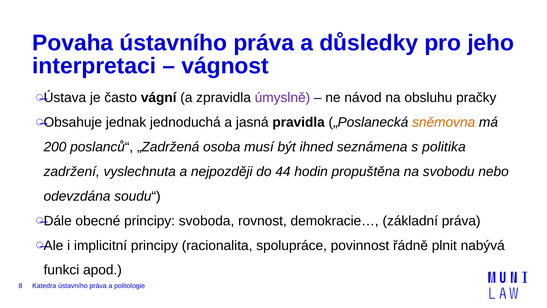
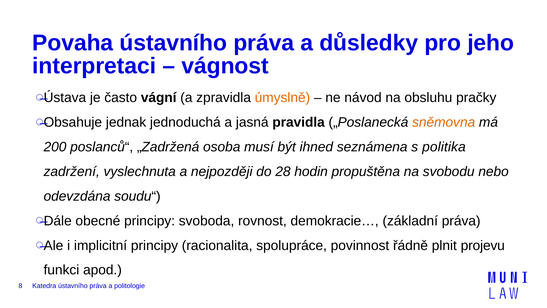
úmyslně colour: purple -> orange (282, 98)
44: 44 -> 28 (283, 171)
nabývá: nabývá -> projevu (483, 245)
